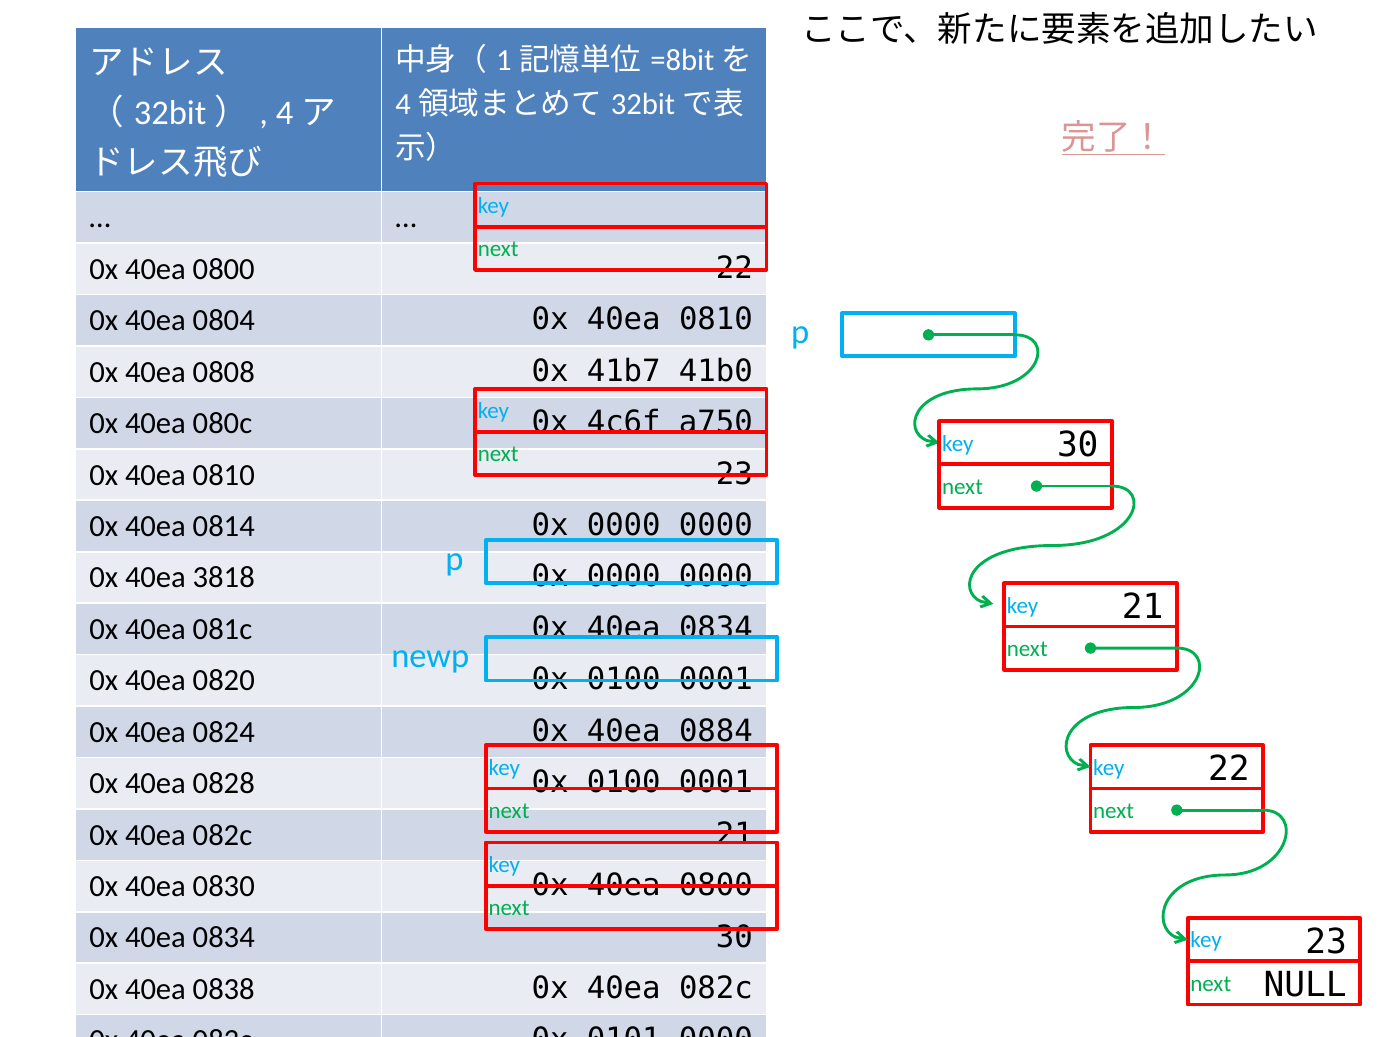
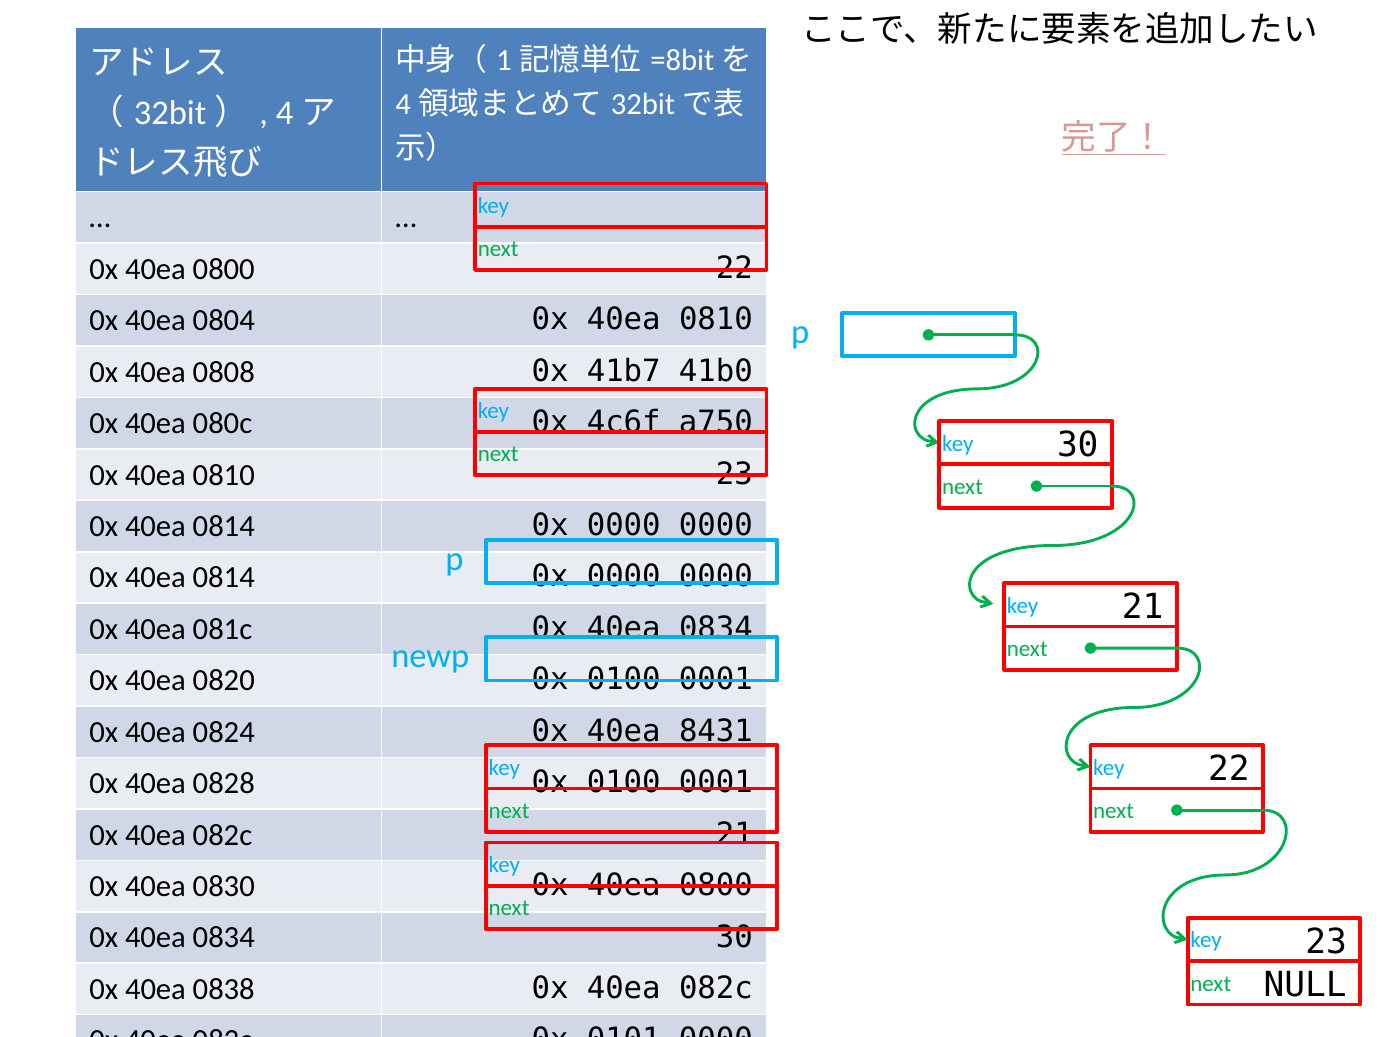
3818: 3818 -> 0814 (224, 577)
0884: 0884 -> 8431 (716, 731)
